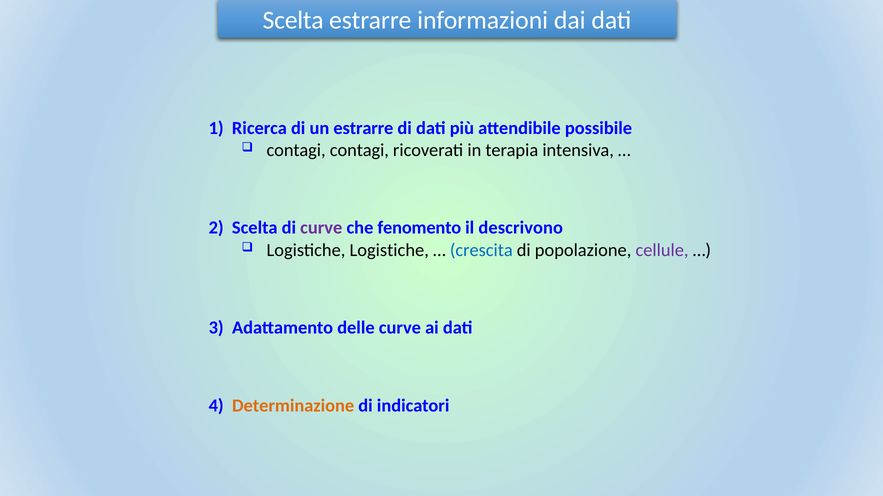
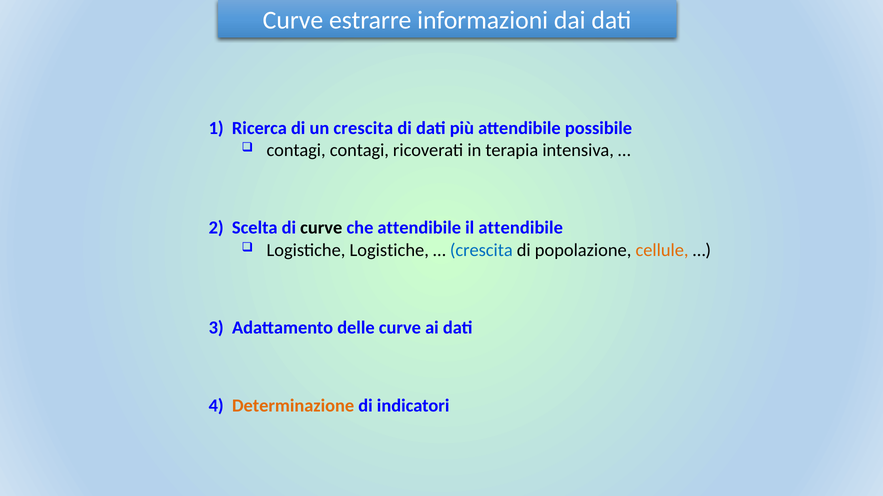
Scelta: Scelta -> Curve (293, 20)
un estrarre: estrarre -> crescita (363, 128)
curve colour: purple -> black (321, 228)
che fenomento: fenomento -> attendibile (419, 228)
il descrivono: descrivono -> attendibile (521, 228)
cellule colour: purple -> orange (662, 250)
